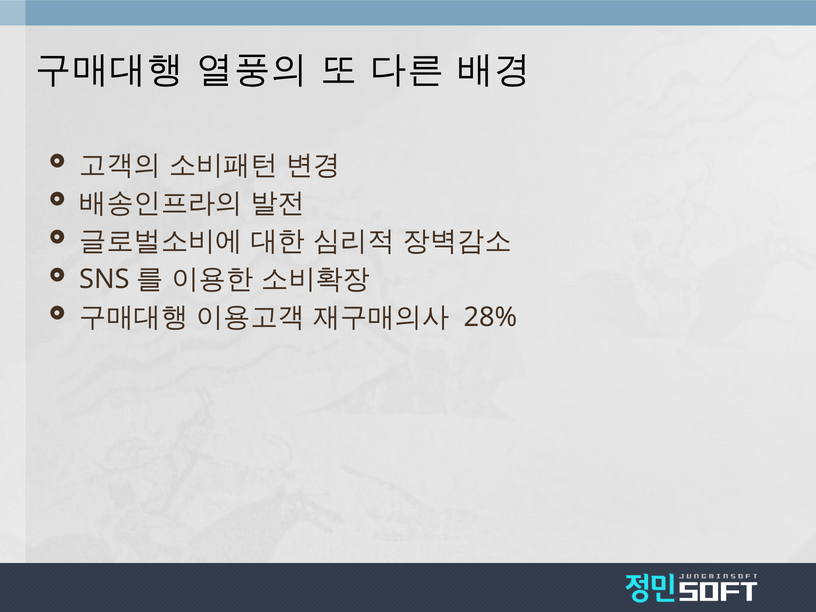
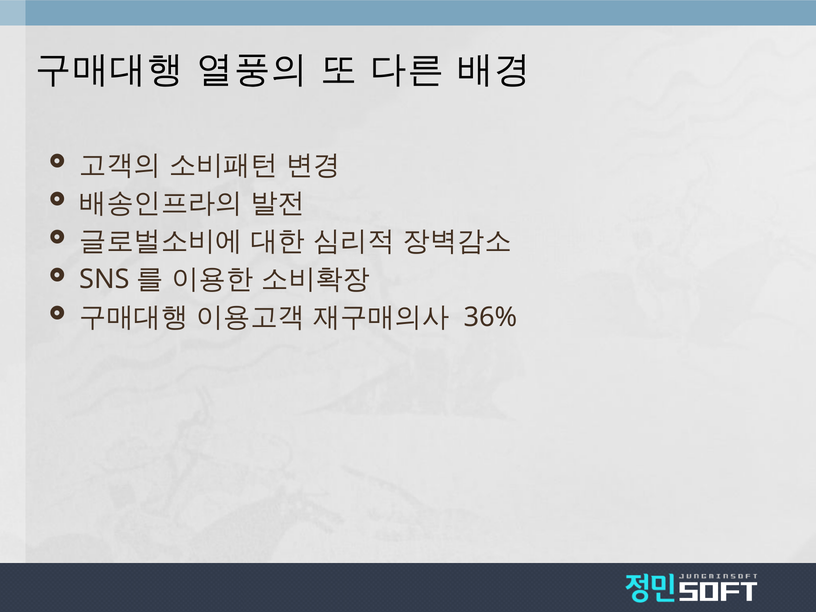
28%: 28% -> 36% (491, 317)
